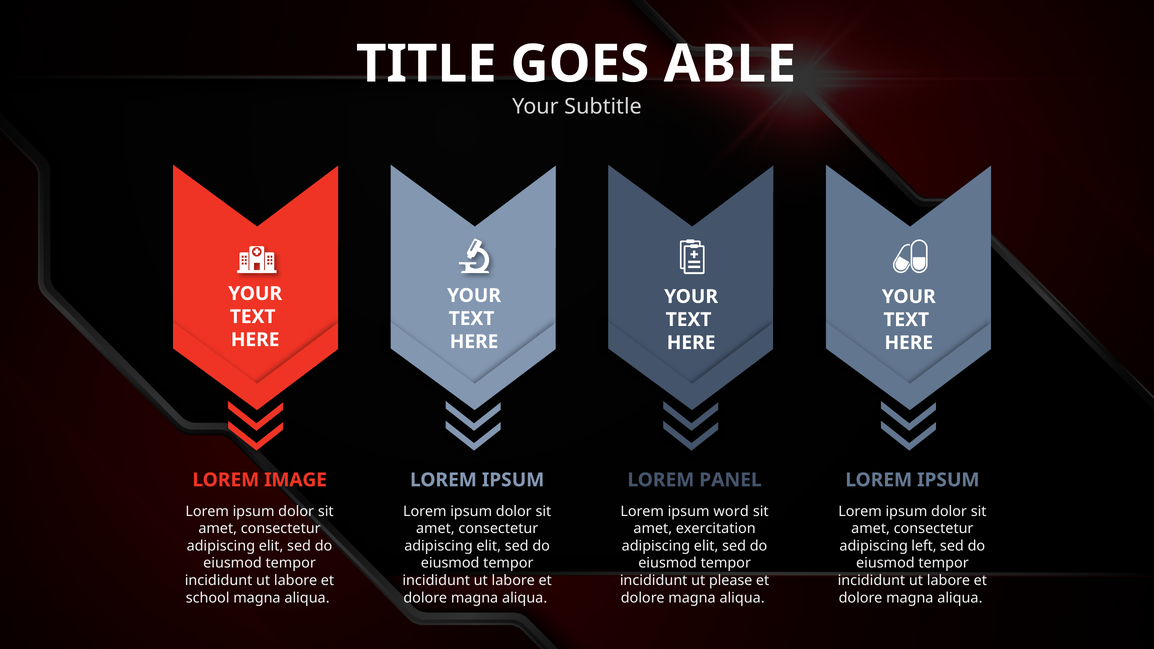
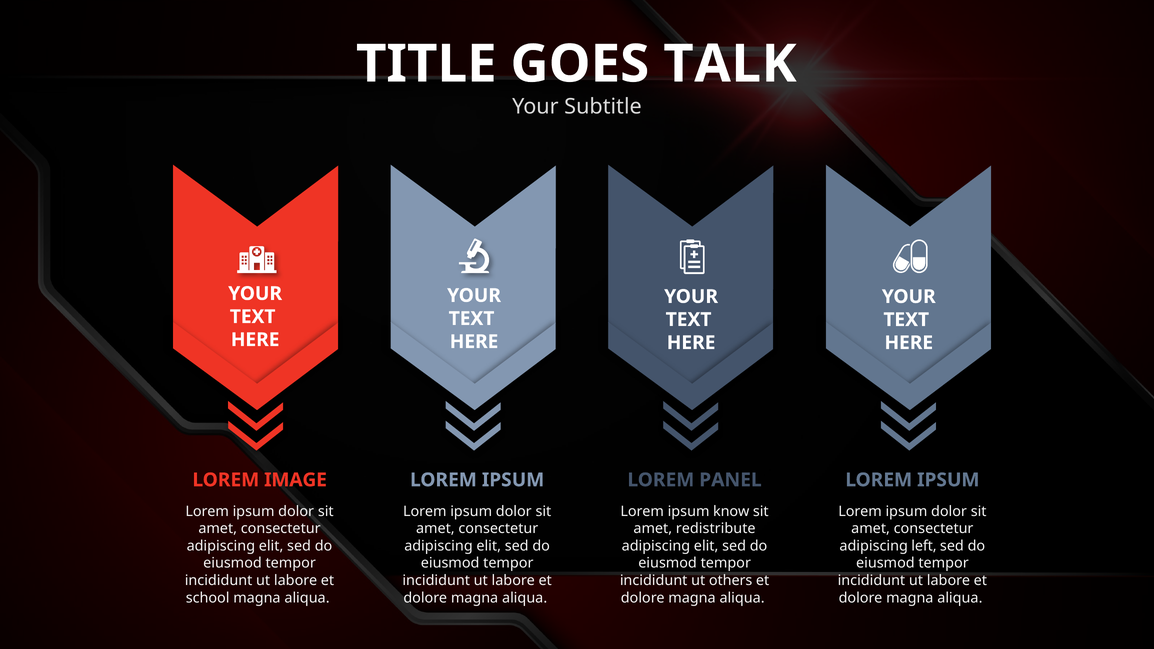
ABLE: ABLE -> TALK (730, 64)
word: word -> know (731, 511)
exercitation: exercitation -> redistribute (716, 529)
please: please -> others (731, 581)
